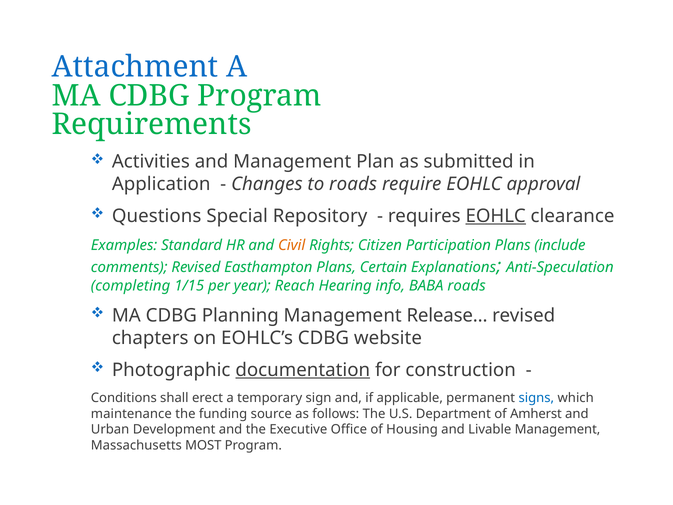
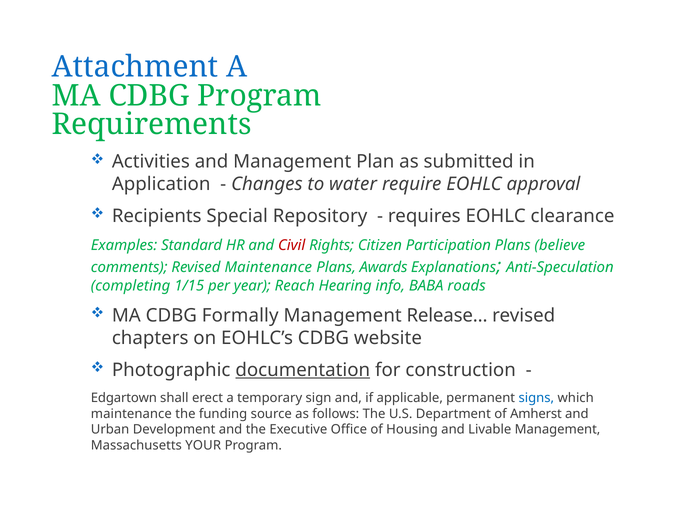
to roads: roads -> water (353, 184)
Questions: Questions -> Recipients (157, 216)
EOHLC underline: present -> none (496, 216)
Civil colour: orange -> red (292, 245)
include: include -> believe (560, 245)
Revised Easthampton: Easthampton -> Maintenance (268, 267)
Certain: Certain -> Awards (384, 267)
Planning: Planning -> Formally (240, 315)
Conditions: Conditions -> Edgartown (124, 398)
MOST: MOST -> YOUR (203, 445)
